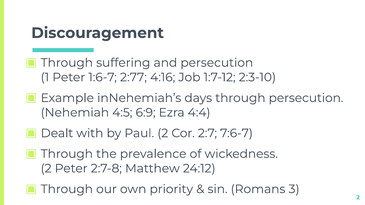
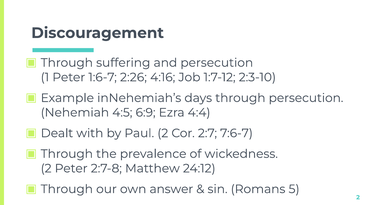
2:77: 2:77 -> 2:26 (133, 77)
priority: priority -> answer (171, 189)
3: 3 -> 5 (294, 189)
